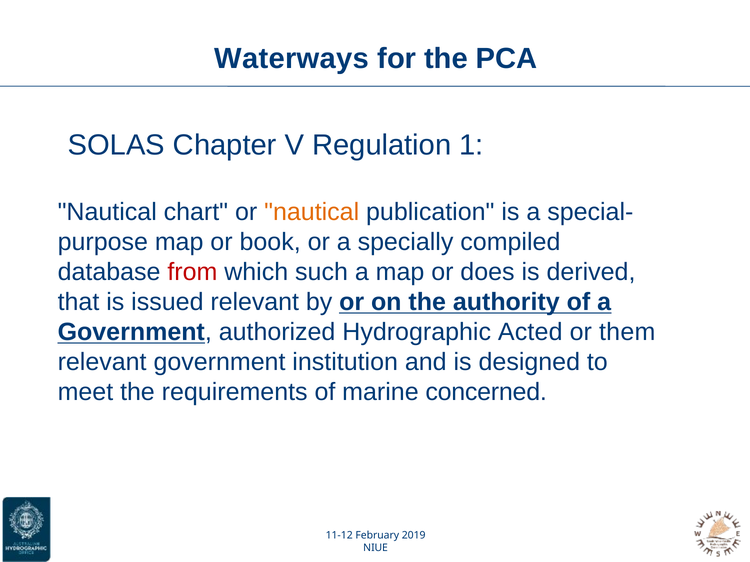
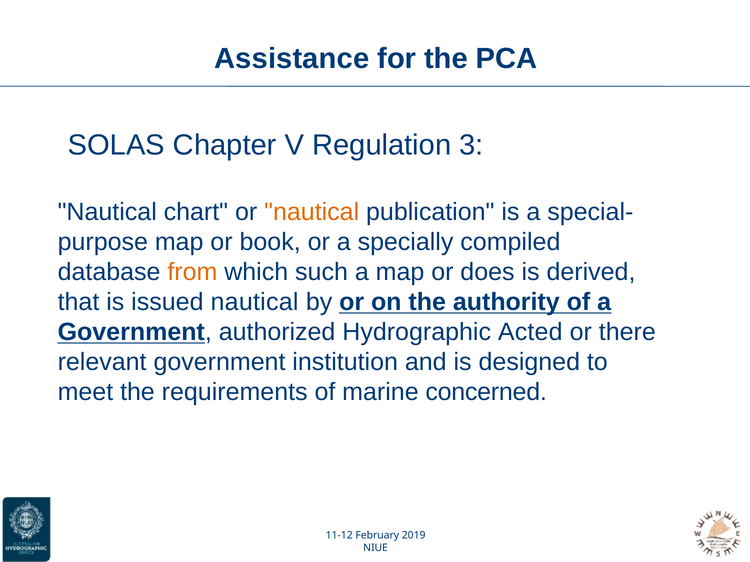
Waterways: Waterways -> Assistance (292, 59)
1: 1 -> 3 (471, 145)
from colour: red -> orange (192, 272)
issued relevant: relevant -> nautical (255, 302)
them: them -> there (627, 332)
